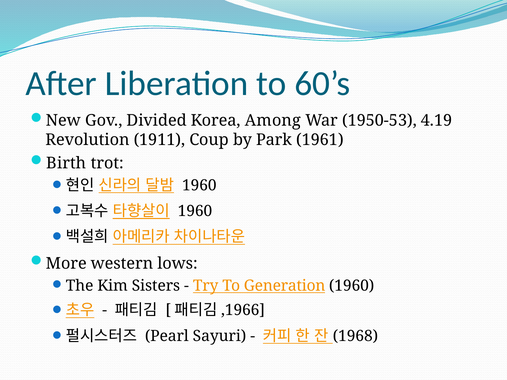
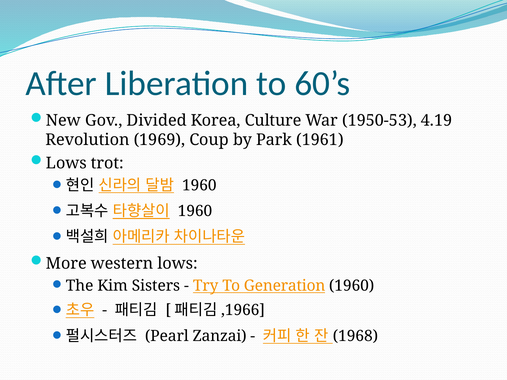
Among: Among -> Culture (273, 121)
1911: 1911 -> 1969 (159, 140)
Birth: Birth -> Lows (66, 163)
Sayuri: Sayuri -> Zanzai (220, 336)
